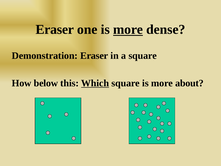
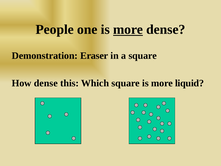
Eraser: Eraser -> People (55, 29)
How below: below -> dense (46, 83)
Which underline: present -> none (95, 83)
about: about -> liquid (189, 83)
